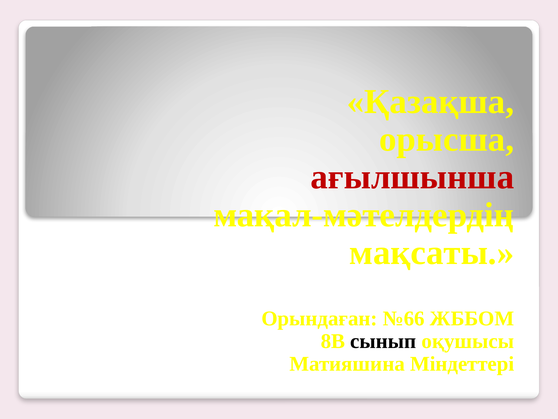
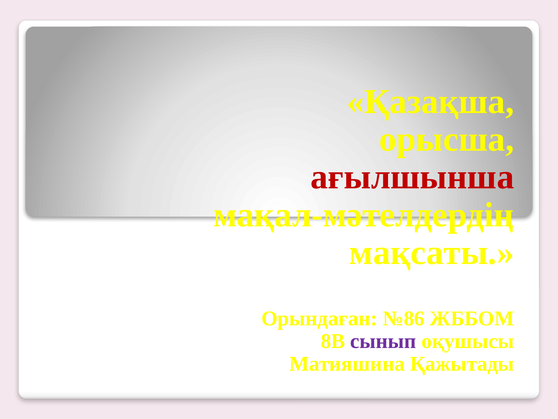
№66: №66 -> №86 (404, 318)
сынып colour: black -> purple (383, 341)
Міндеттері: Міндеттері -> Қажытады (462, 364)
